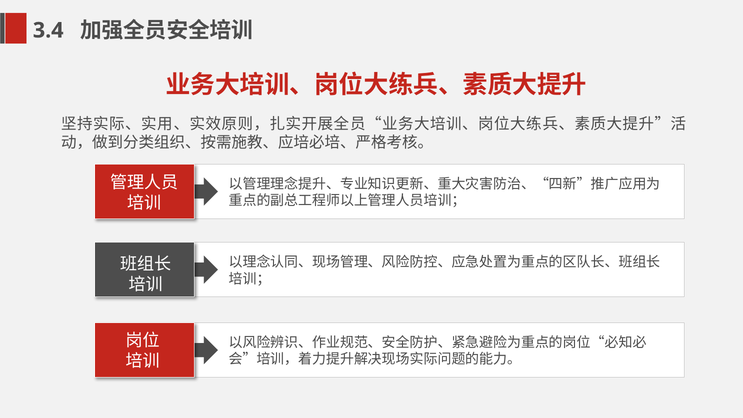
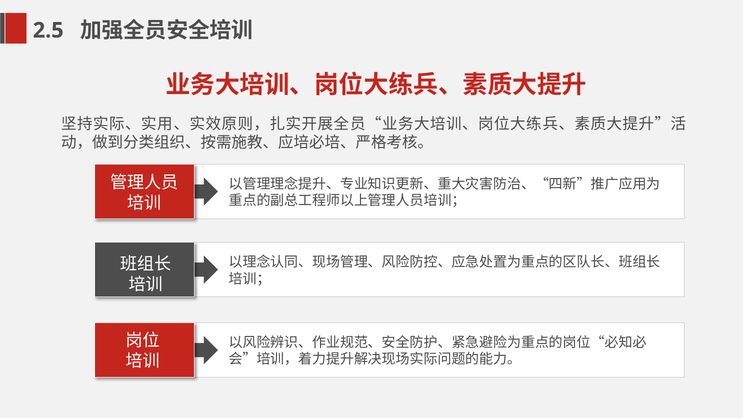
3.4: 3.4 -> 2.5 (48, 30)
